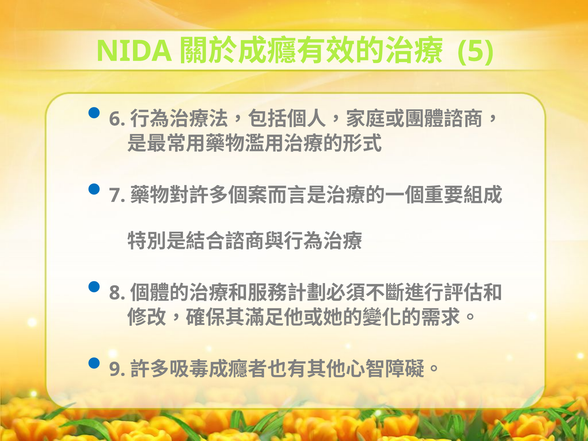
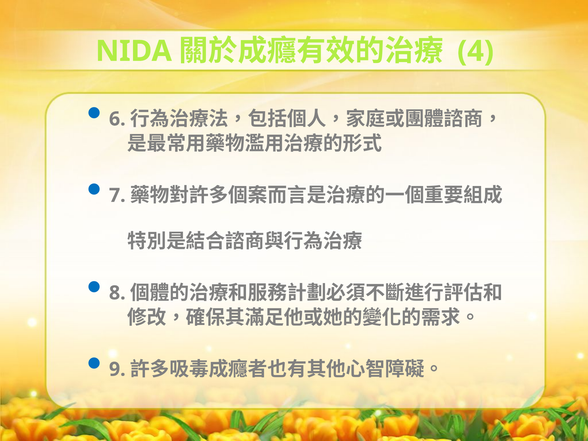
5: 5 -> 4 (476, 51)
